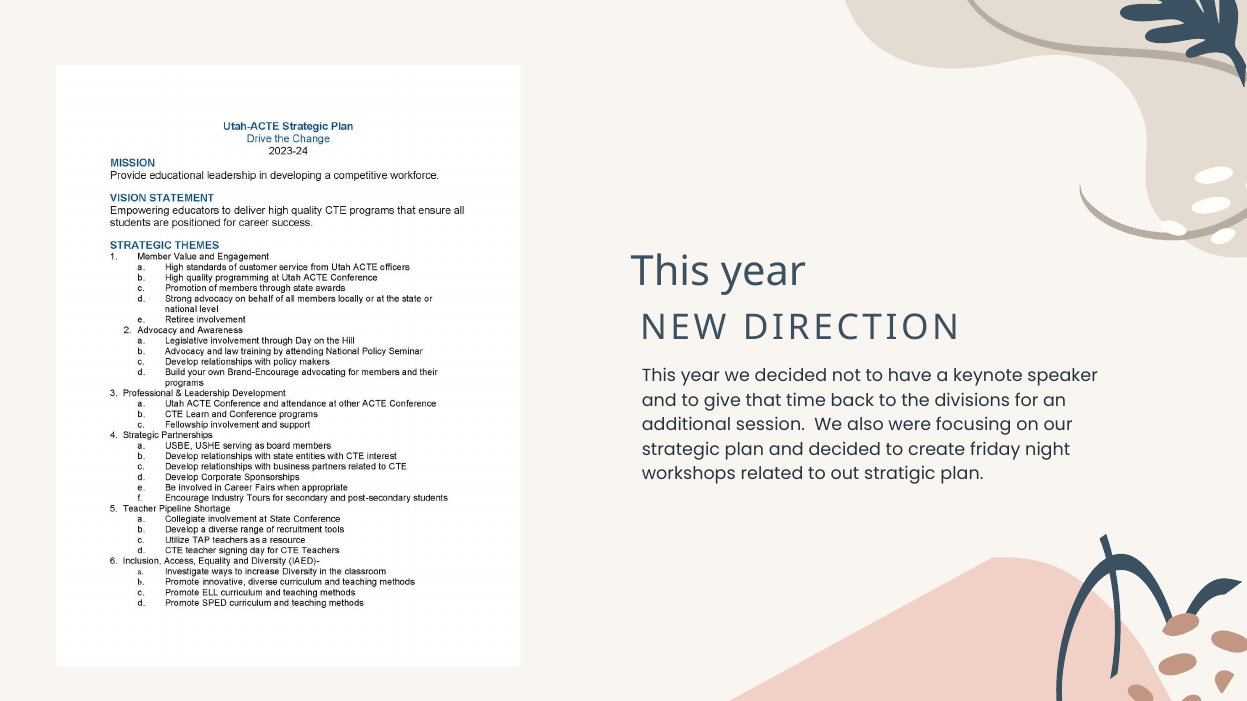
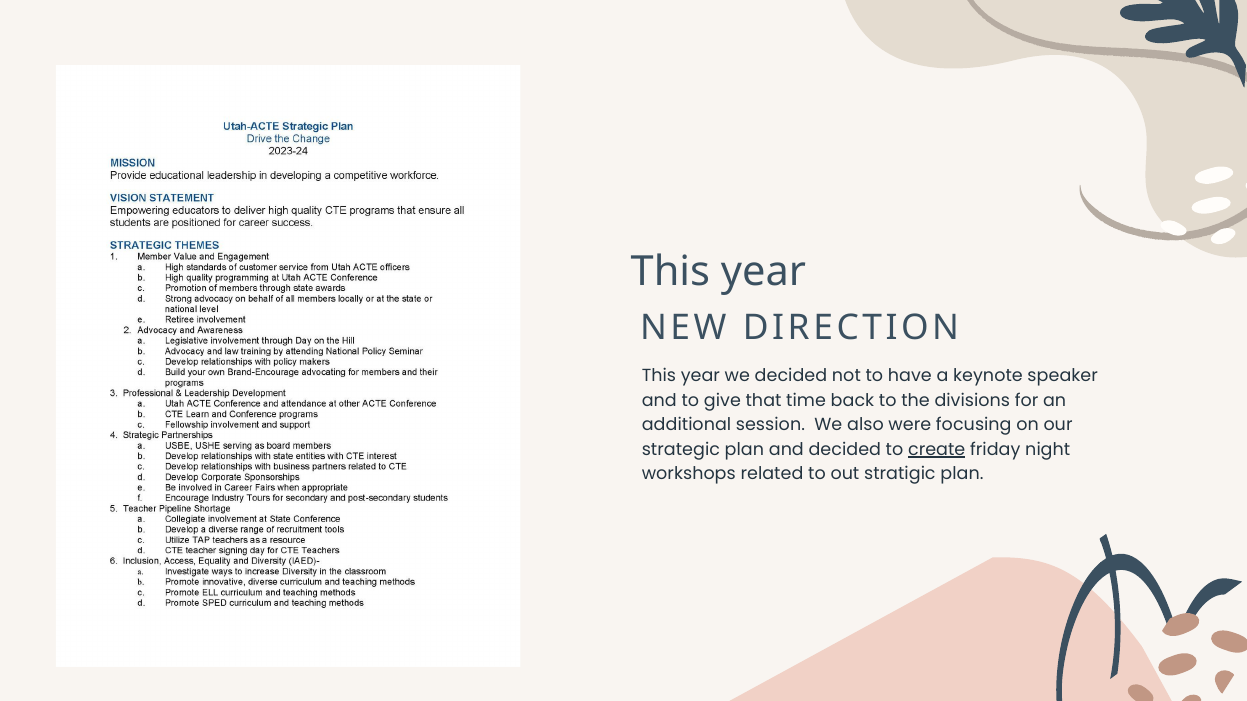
create underline: none -> present (937, 450)
